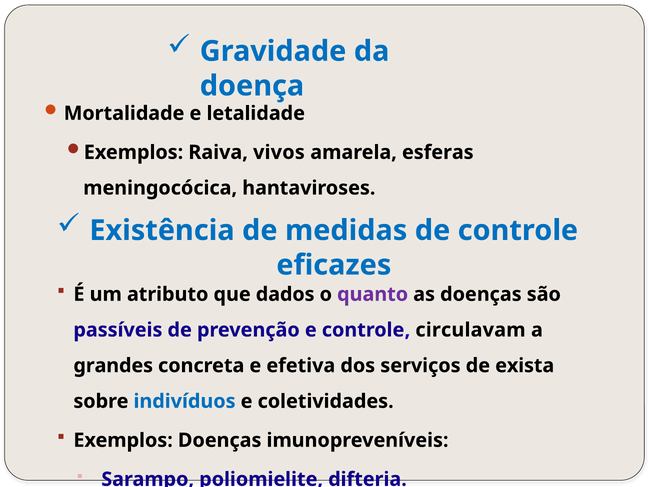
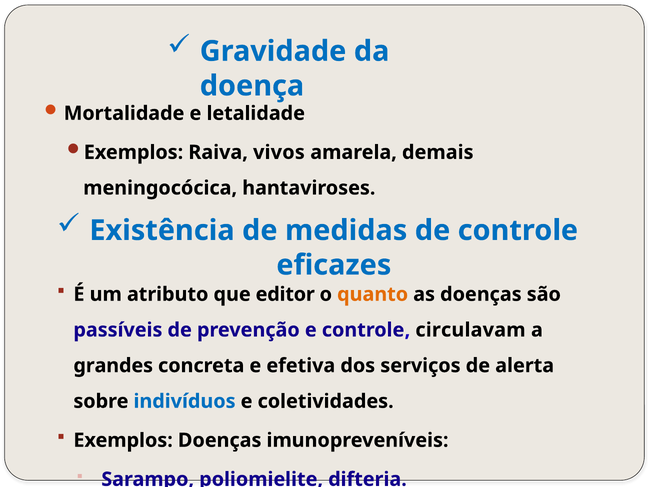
esferas: esferas -> demais (438, 152)
dados: dados -> editor (285, 294)
quanto colour: purple -> orange (373, 294)
exista: exista -> alerta (525, 365)
